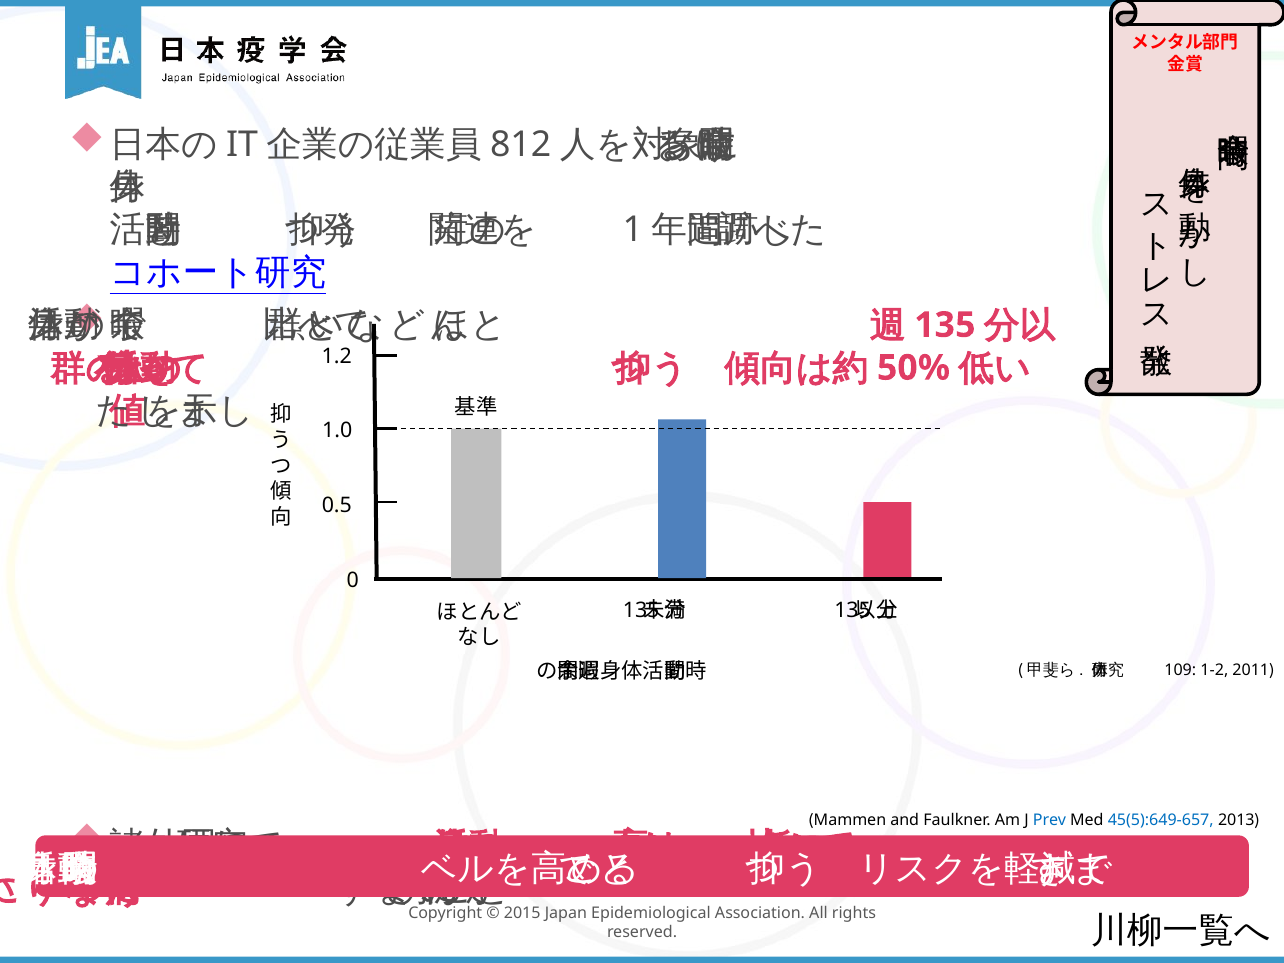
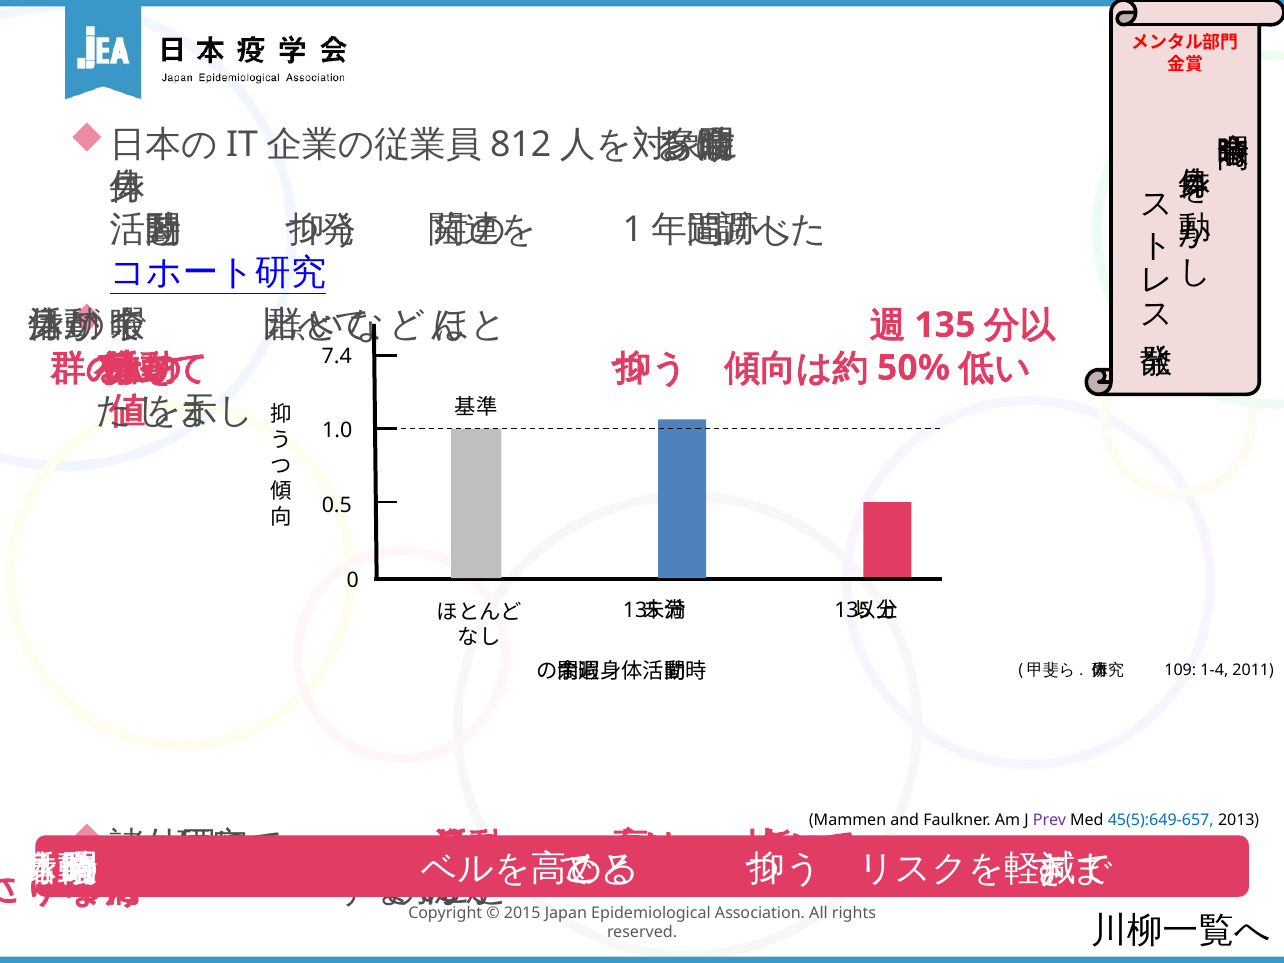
1.2: 1.2 -> 7.4 (337, 356)
1-2: 1-2 -> 1-4 (1214, 670)
Prev colour: blue -> purple (1050, 820)
